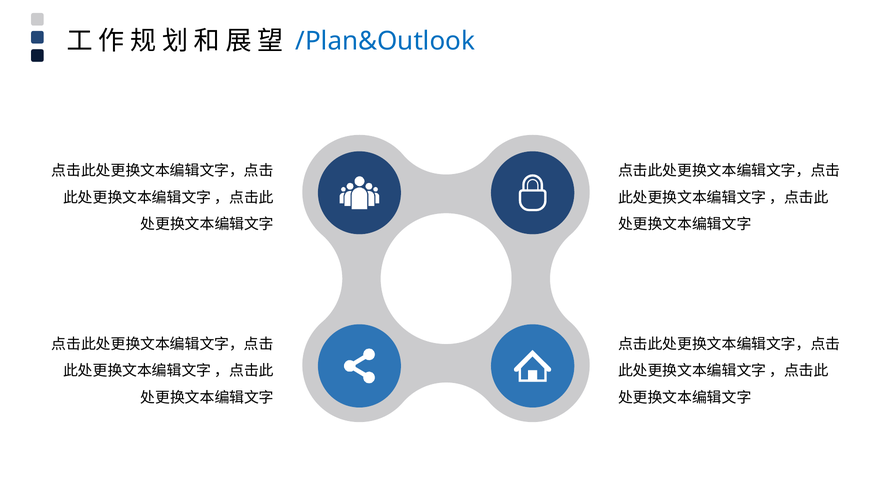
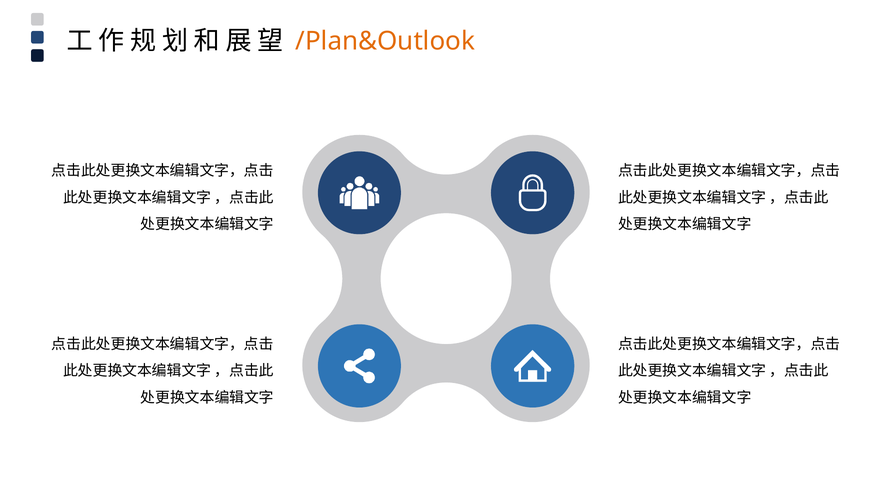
/Plan&Outlook colour: blue -> orange (385, 41)
